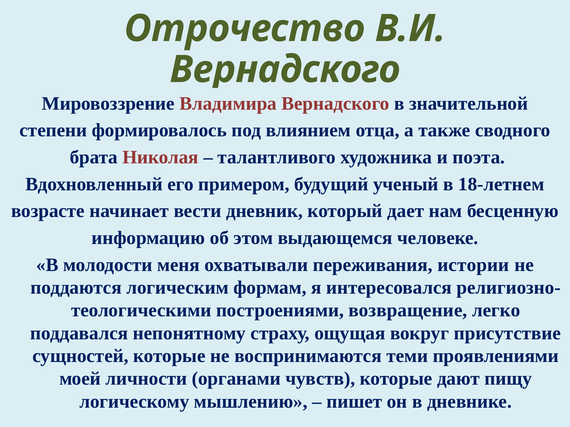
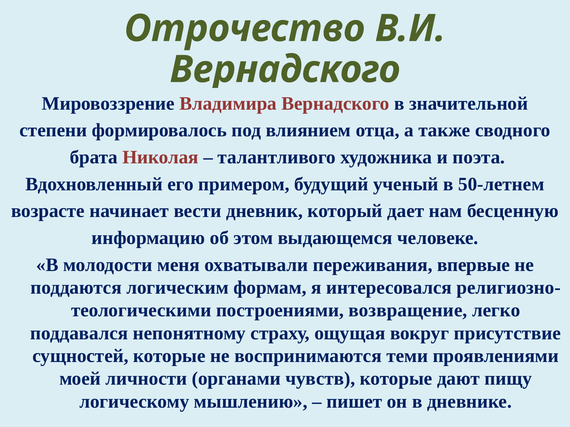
18-летнем: 18-летнем -> 50-летнем (501, 184)
истории: истории -> впервые (474, 265)
